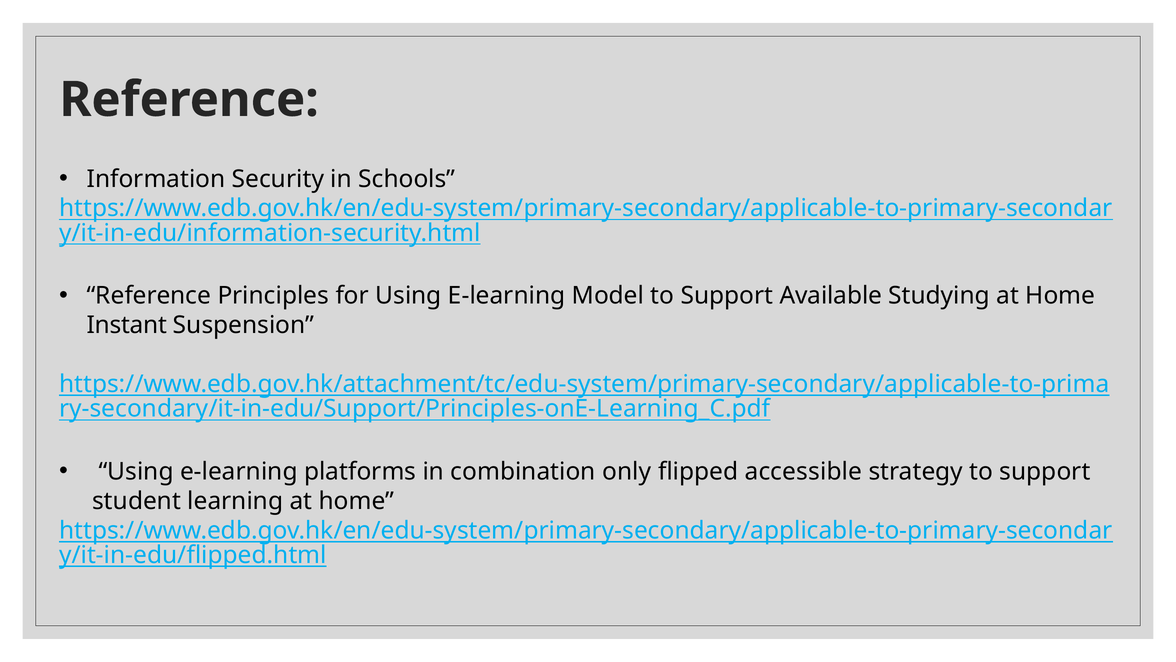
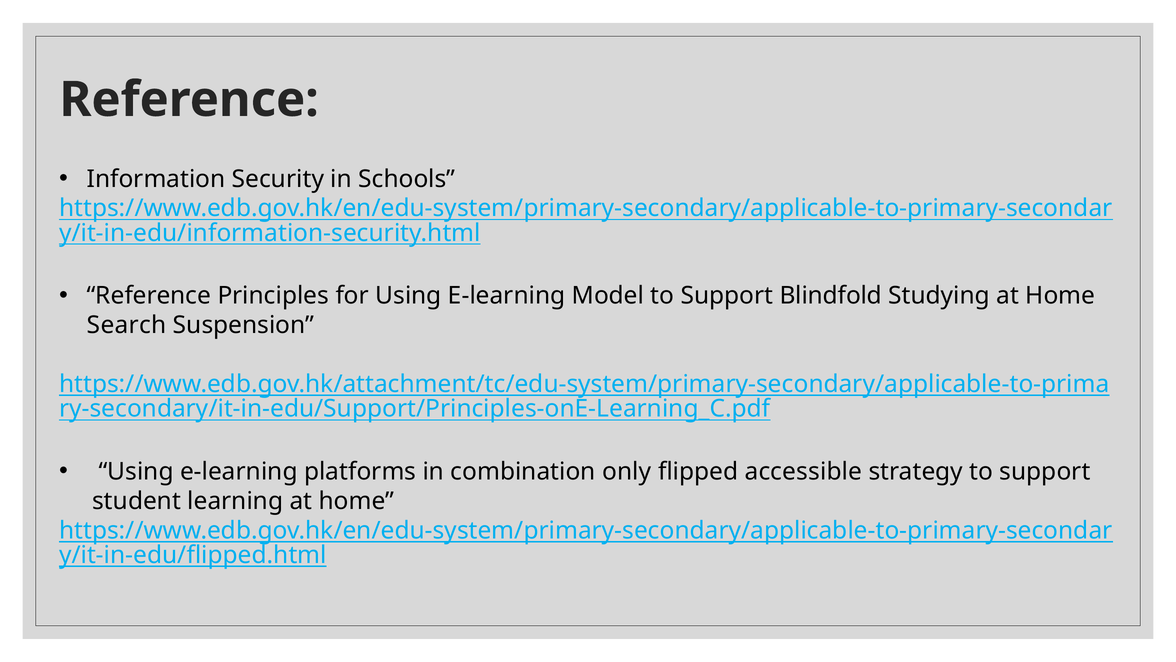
Available: Available -> Blindfold (831, 296)
Instant: Instant -> Search (127, 325)
